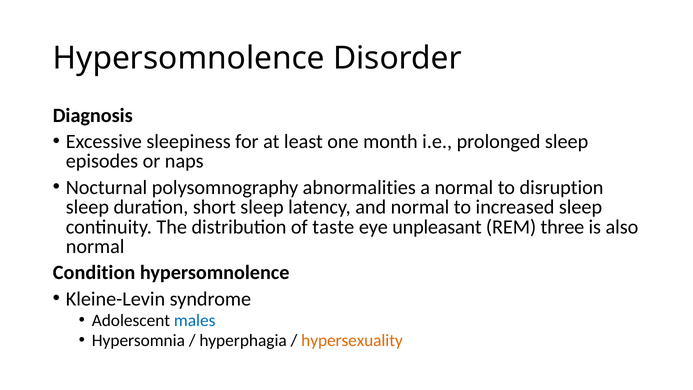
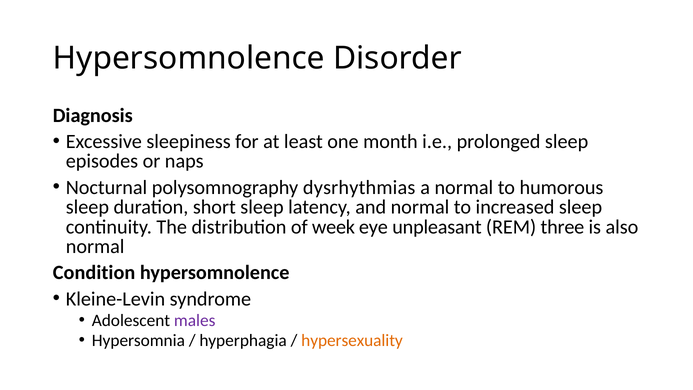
abnormalities: abnormalities -> dysrhythmias (359, 187)
disruption: disruption -> humorous (561, 187)
taste: taste -> week (333, 227)
males colour: blue -> purple (195, 320)
